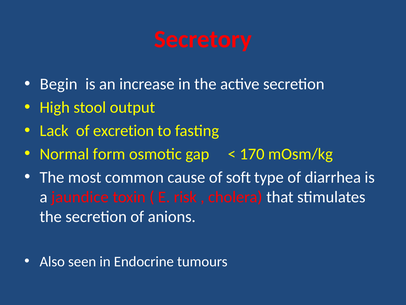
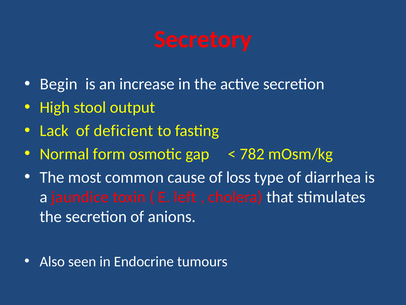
excretion: excretion -> deficient (123, 131)
170: 170 -> 782 (252, 154)
soft: soft -> loss (238, 177)
risk: risk -> left (185, 197)
